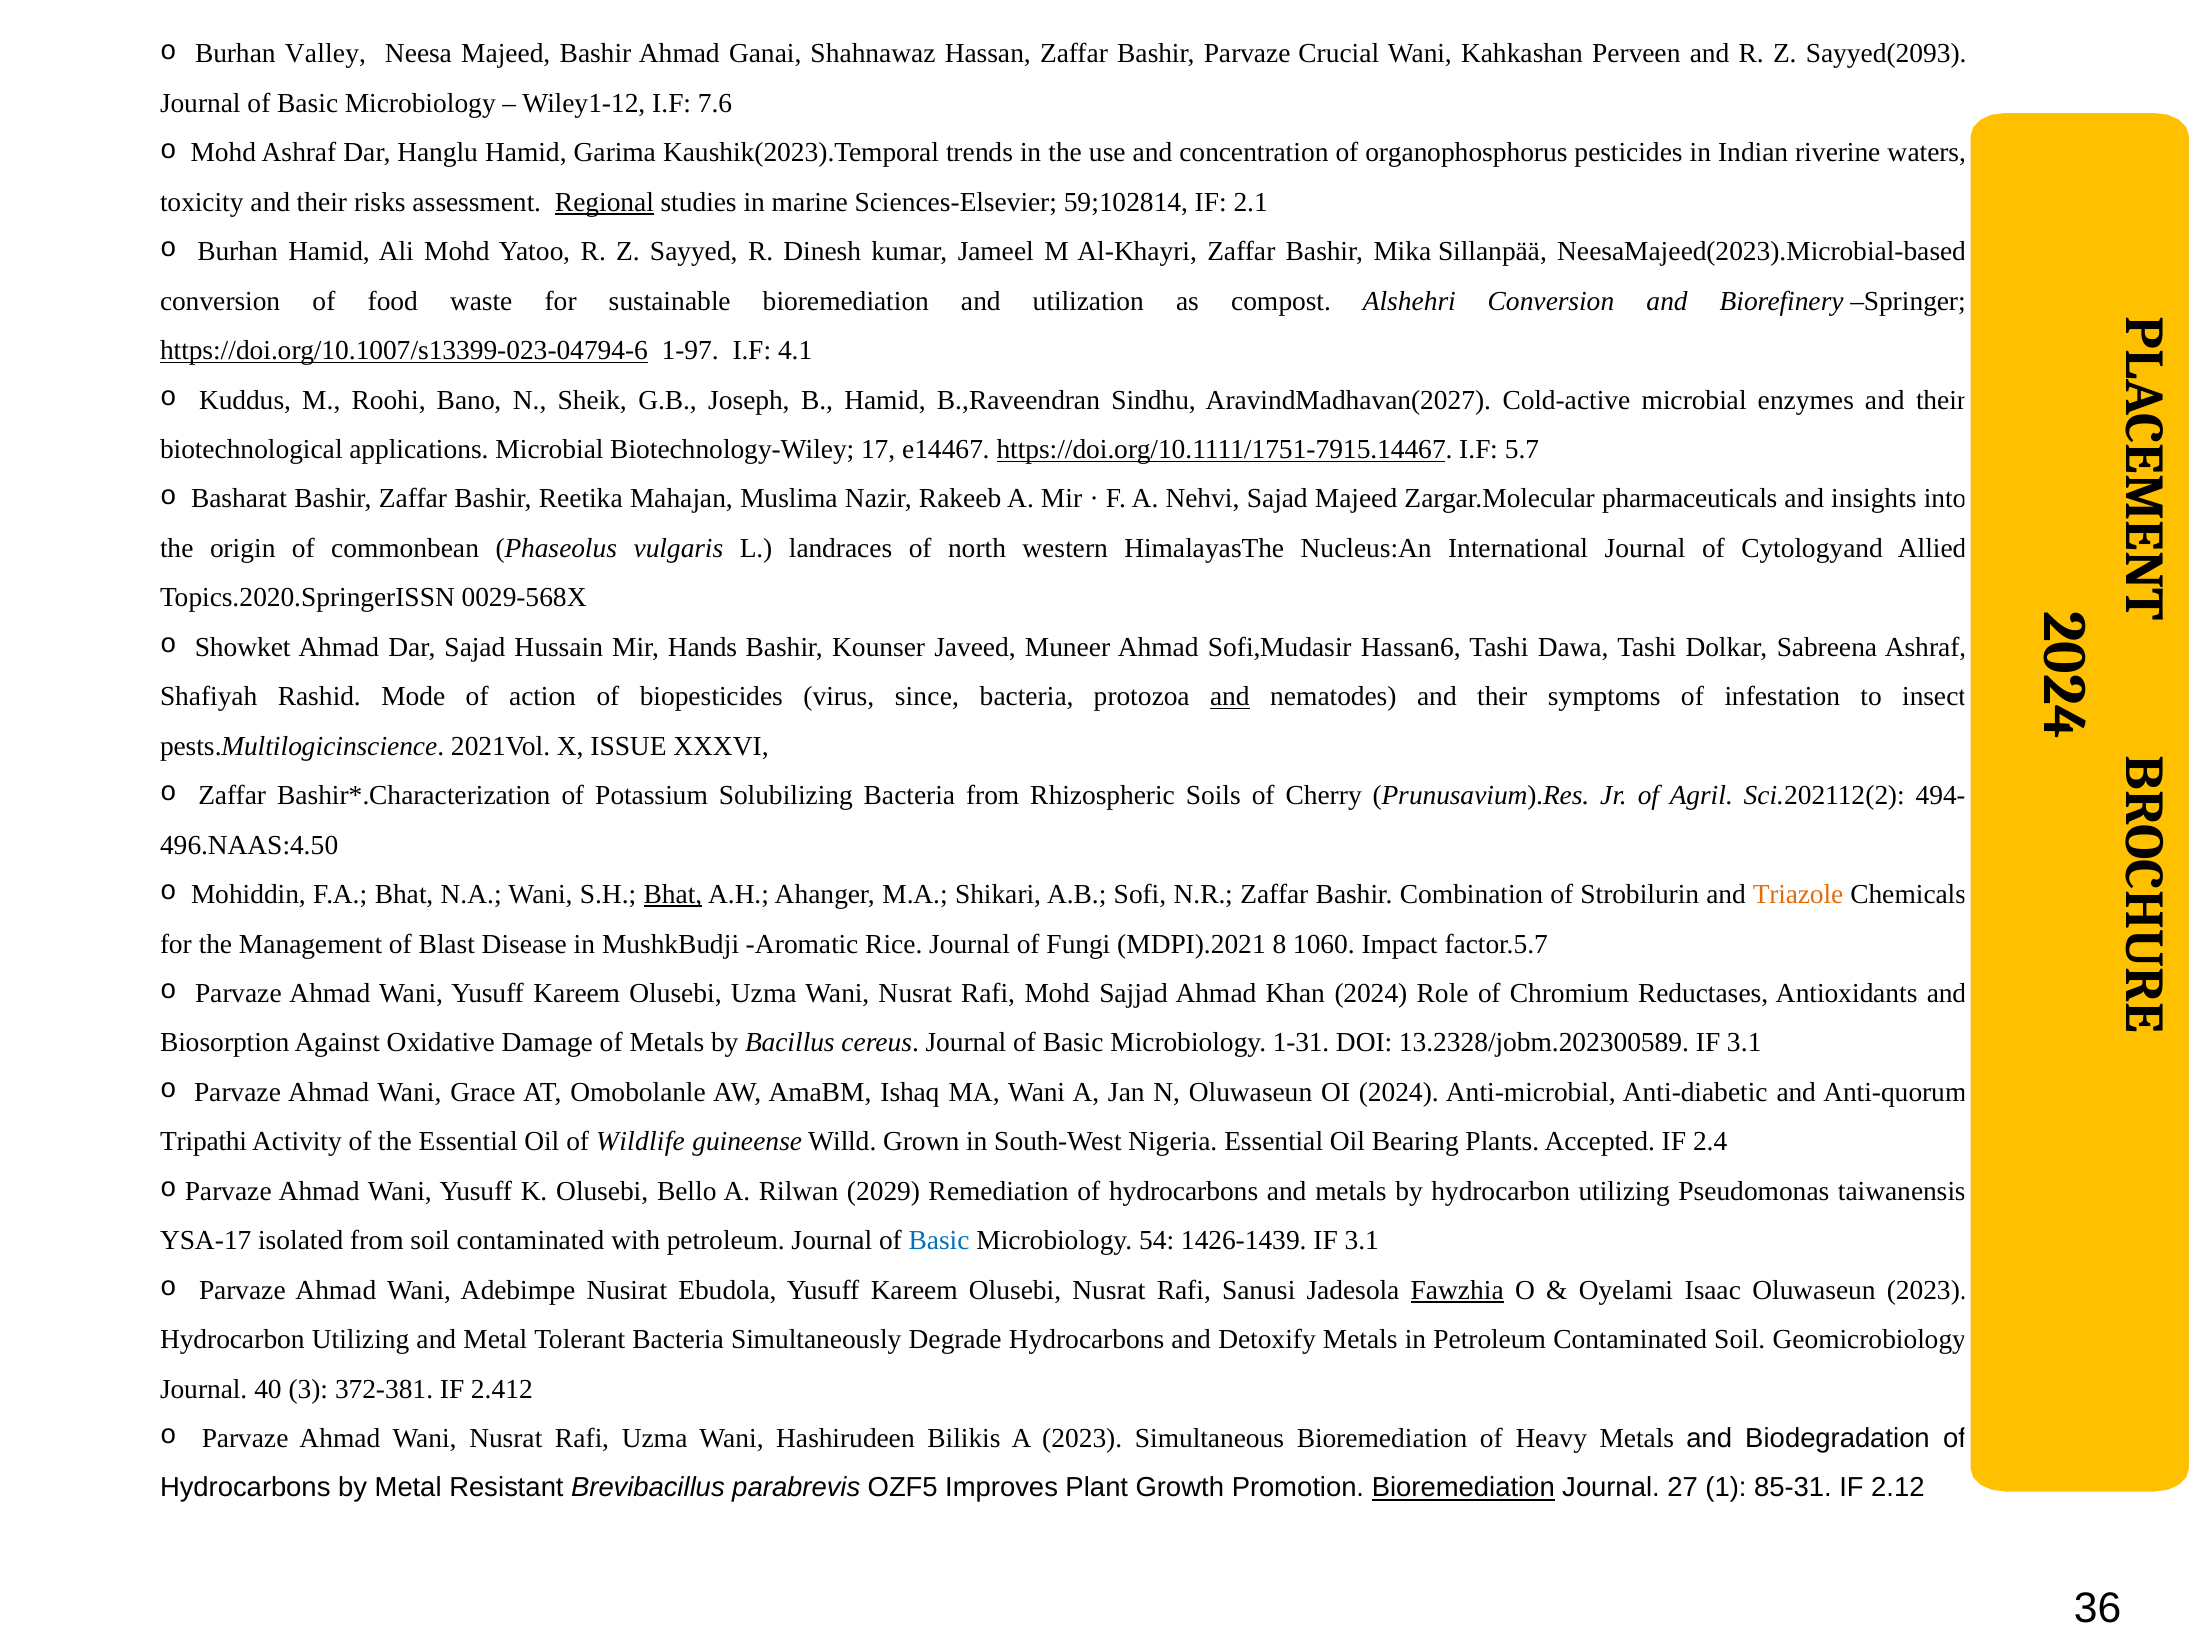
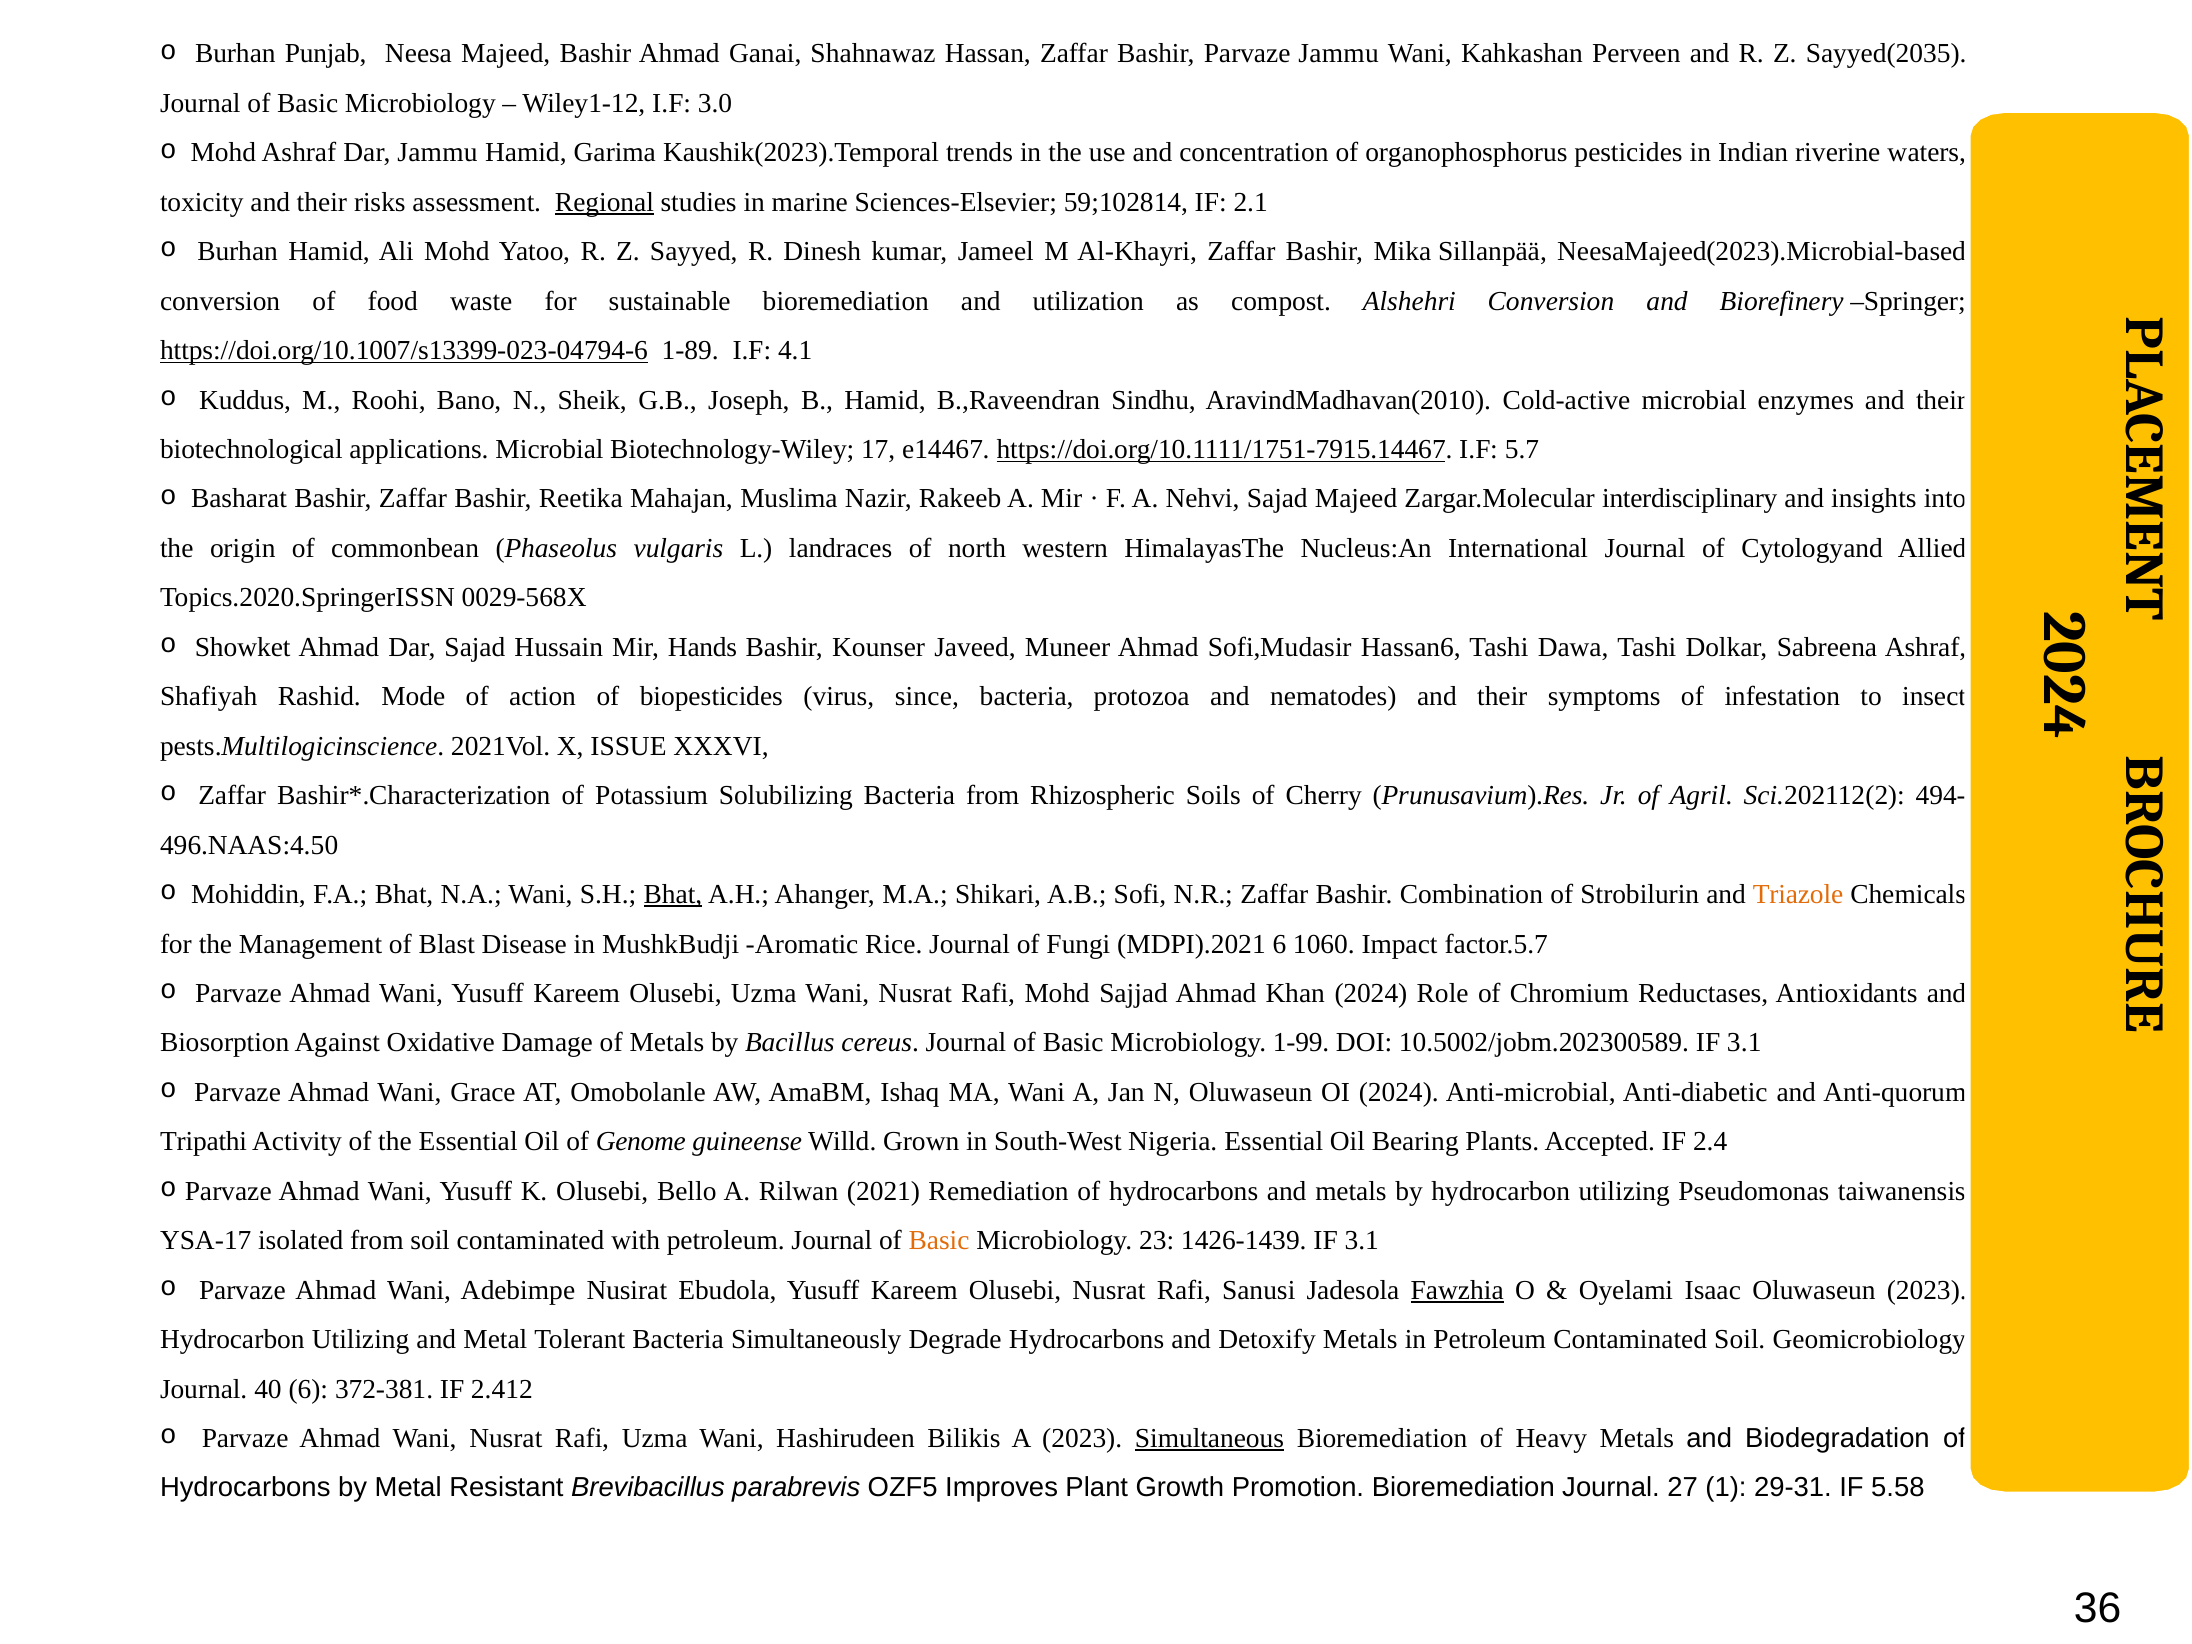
Valley: Valley -> Punjab (326, 54)
Parvaze Crucial: Crucial -> Jammu (1339, 54)
Sayyed(2093: Sayyed(2093 -> Sayyed(2035 (1886, 54)
7.6: 7.6 -> 3.0 (715, 103)
Dar Hanglu: Hanglu -> Jammu (437, 153)
1-97: 1-97 -> 1-89 (690, 351)
AravindMadhavan(2027: AravindMadhavan(2027 -> AravindMadhavan(2010 (1348, 400)
pharmaceuticals: pharmaceuticals -> interdisciplinary (1690, 499)
and underline: present -> none (1230, 697)
MDPI).2021 8: 8 -> 6 (1279, 944)
1-31: 1-31 -> 1-99 (1301, 1043)
13.2328/jobm.202300589: 13.2328/jobm.202300589 -> 10.5002/jobm.202300589 (1544, 1043)
Wildlife: Wildlife -> Genome (641, 1142)
2029: 2029 -> 2021 (884, 1191)
Basic colour: blue -> orange (939, 1241)
54: 54 -> 23 (1157, 1241)
40 3: 3 -> 6 (308, 1389)
Simultaneous underline: none -> present (1210, 1438)
Bioremediation underline: present -> none (1463, 1488)
85-31: 85-31 -> 29-31 (1793, 1488)
2.12: 2.12 -> 5.58 (1898, 1488)
